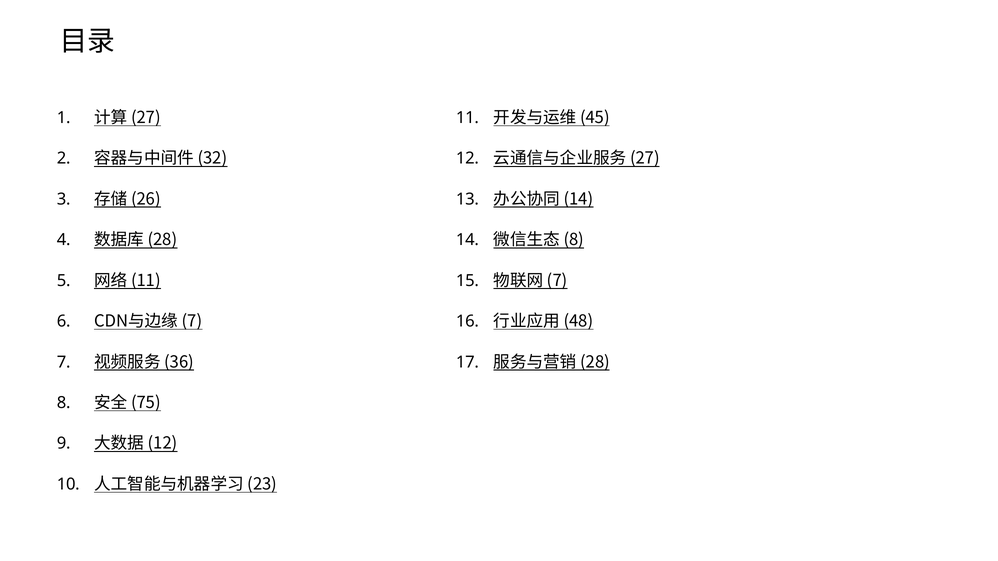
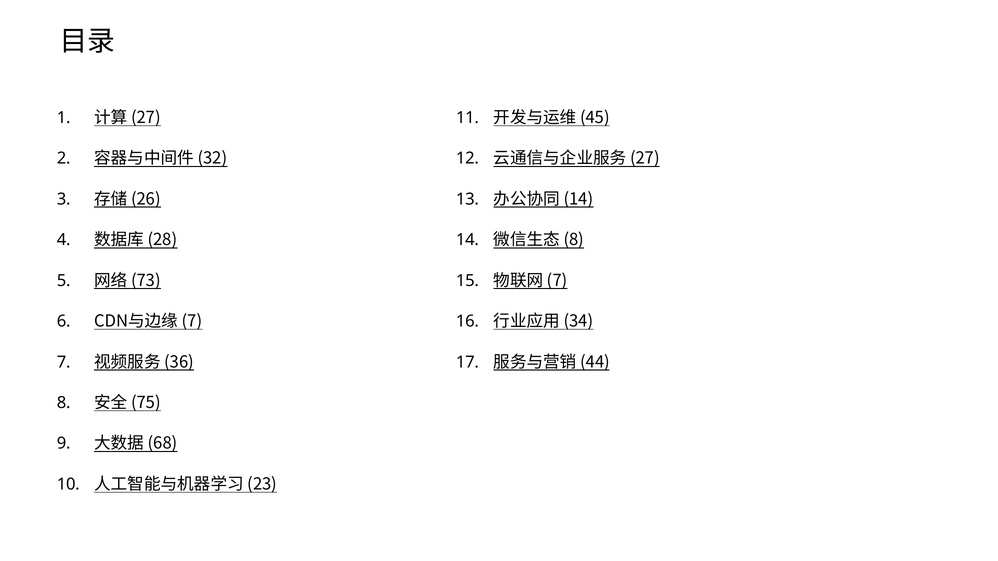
11: 11 -> 73 (146, 281)
48: 48 -> 34 (578, 322)
28: 28 -> 44 (595, 362)
12: 12 -> 68 (163, 444)
